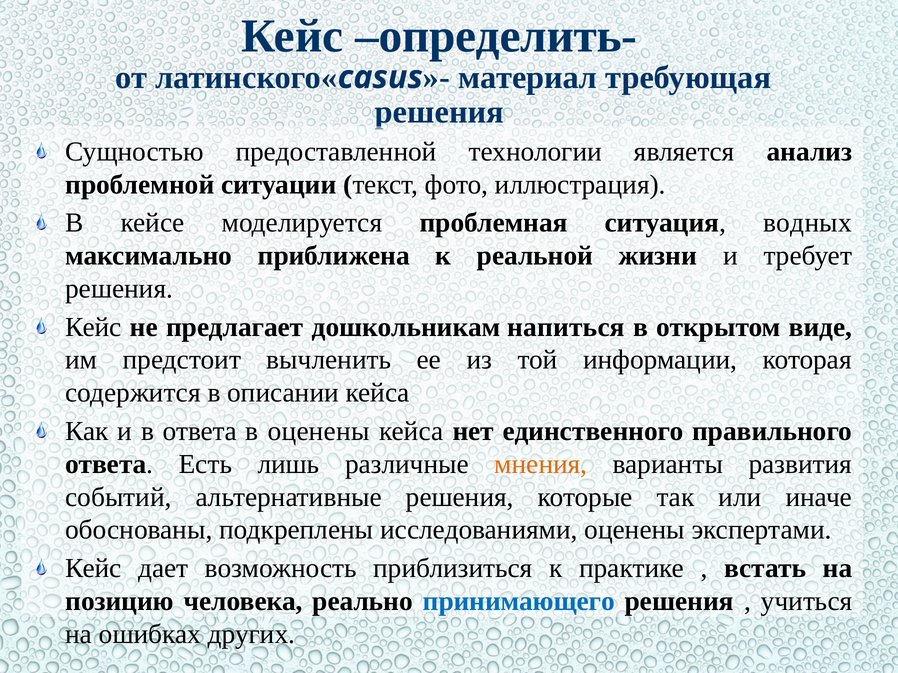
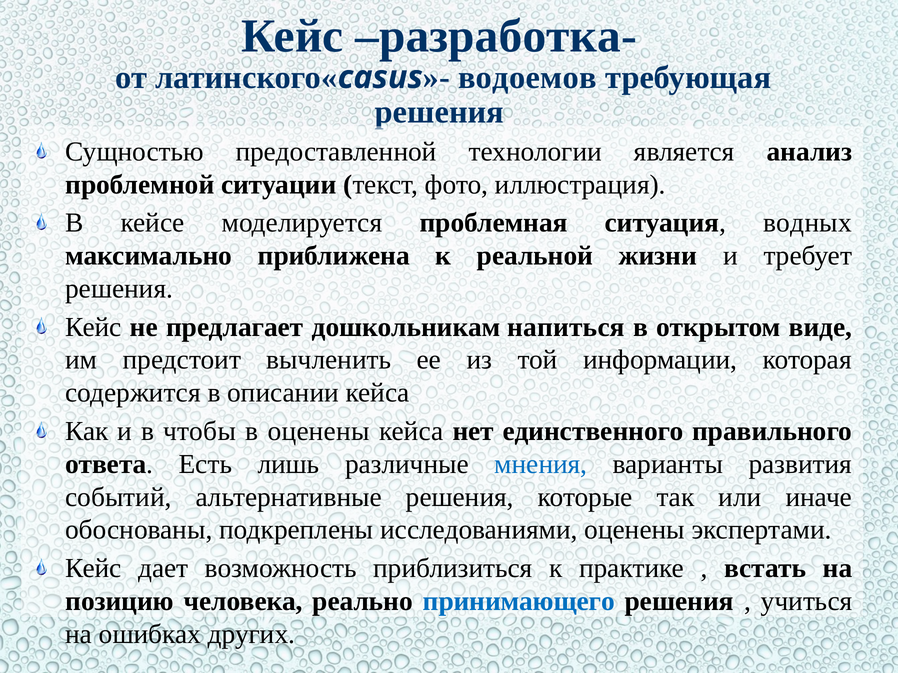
определить-: определить- -> разработка- (496, 36)
материал: материал -> водоемов (527, 77)
в ответа: ответа -> чтобы (200, 431)
мнения colour: orange -> blue (541, 464)
